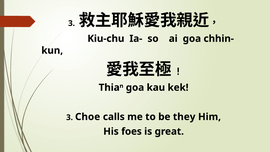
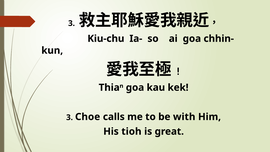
they: they -> with (184, 117)
foes: foes -> tioh (131, 131)
